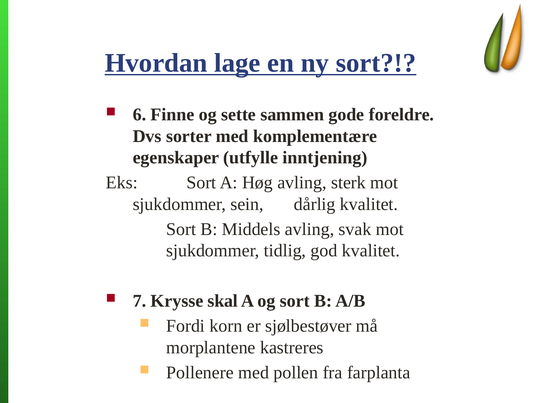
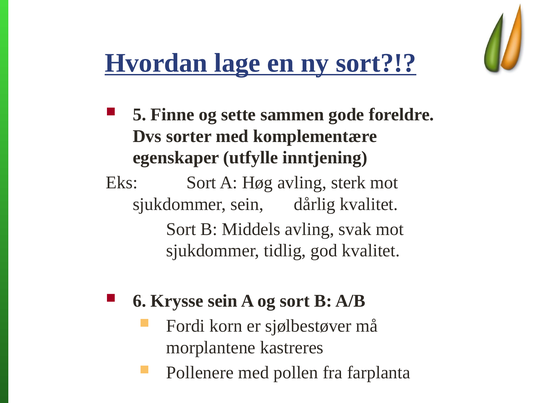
6: 6 -> 5 (139, 115)
7: 7 -> 6 (139, 301)
Krysse skal: skal -> sein (223, 301)
